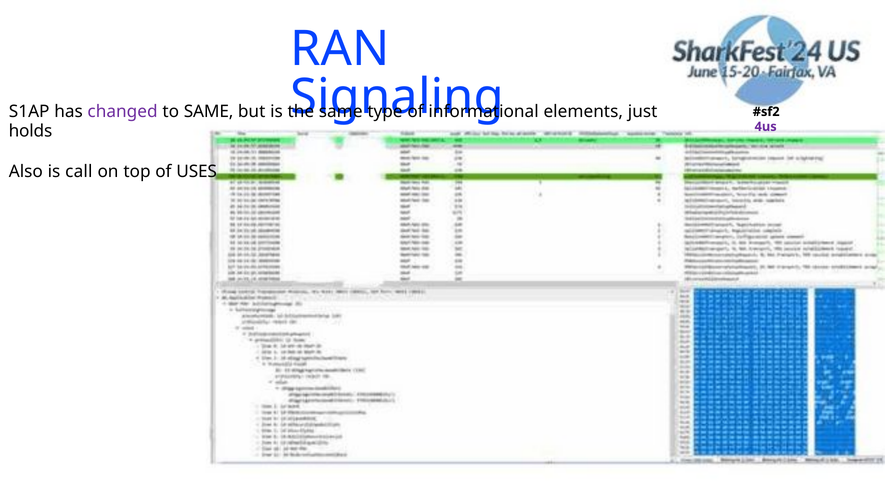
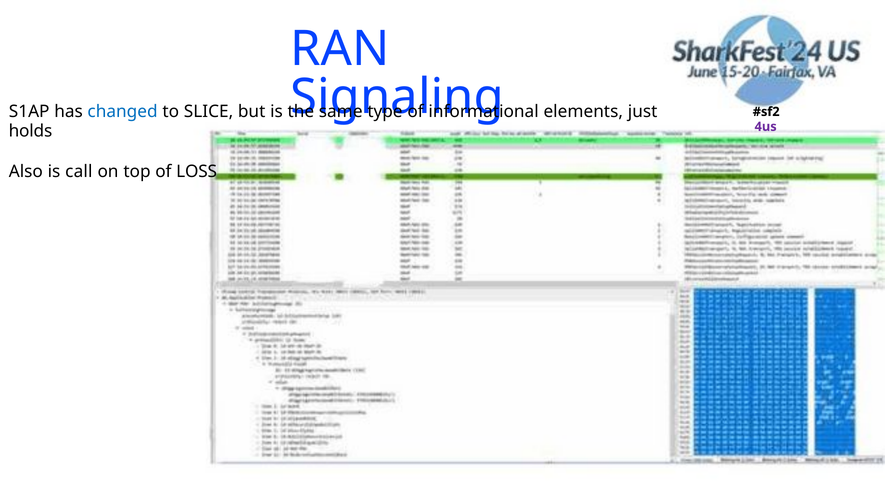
changed colour: purple -> blue (123, 112)
to SAME: SAME -> SLICE (209, 112)
USES: USES -> LOSS (197, 172)
